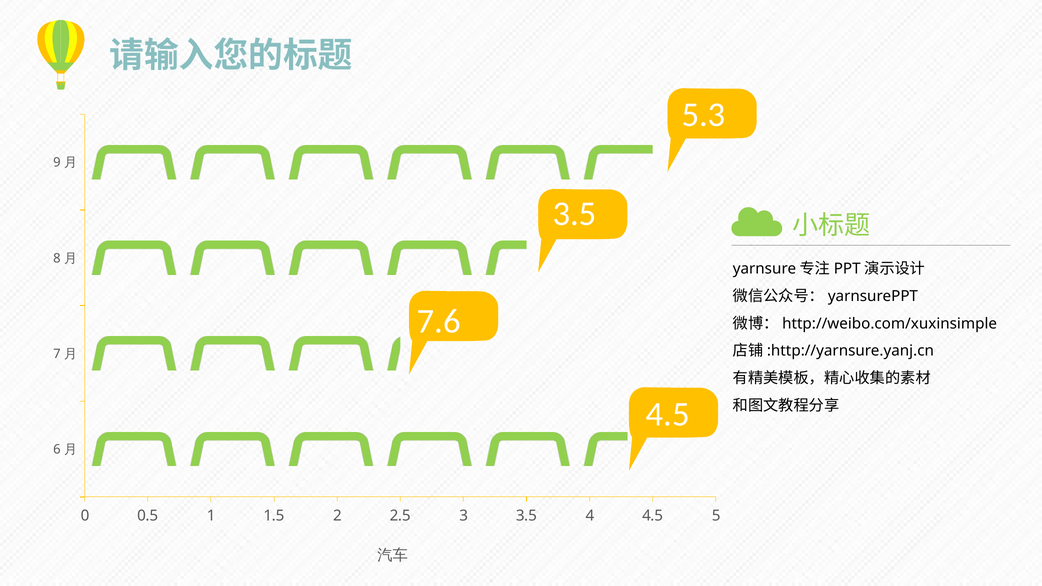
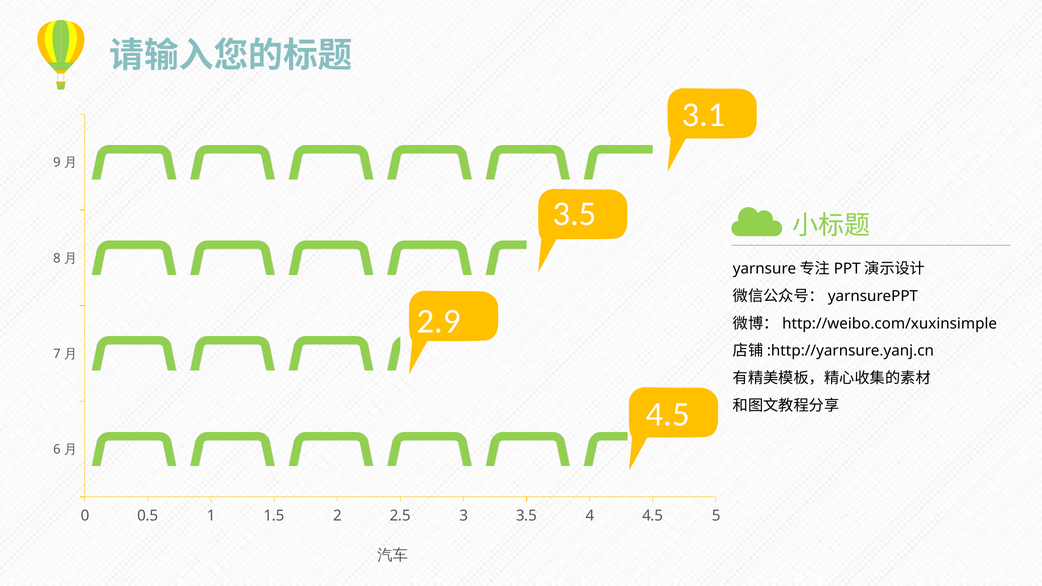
5.3: 5.3 -> 3.1 (704, 115)
7.6: 7.6 -> 2.9 (439, 321)
